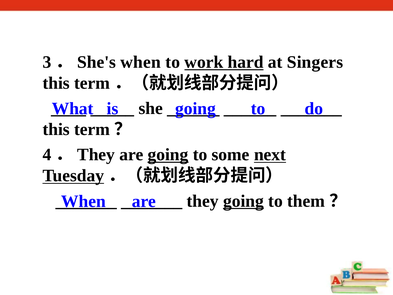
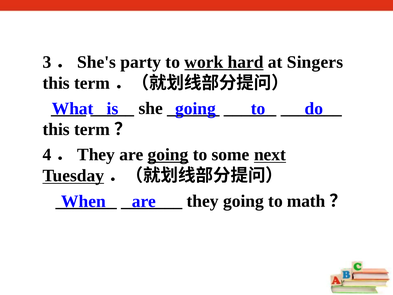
when: when -> party (141, 62)
going underline: present -> none (243, 201)
them: them -> math (306, 201)
